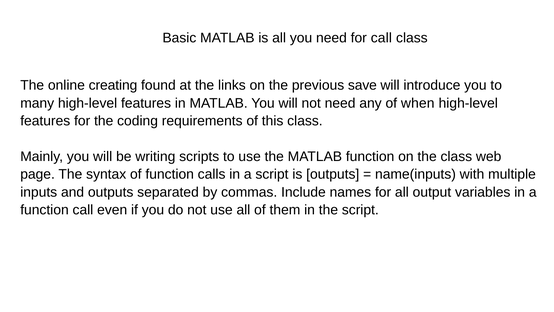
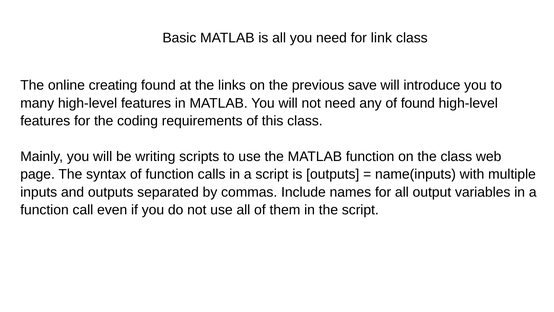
for call: call -> link (381, 38)
of when: when -> found (418, 103)
